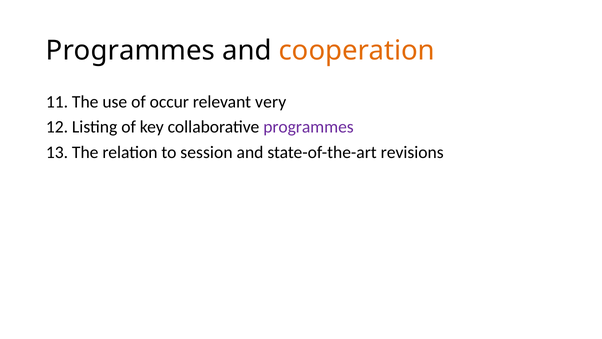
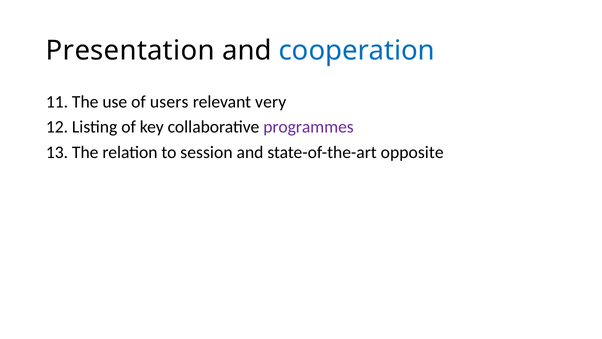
Programmes: Programmes -> Presentation (130, 51)
cooperation colour: orange -> blue (357, 51)
occur: occur -> users (169, 102)
revisions: revisions -> opposite (412, 152)
